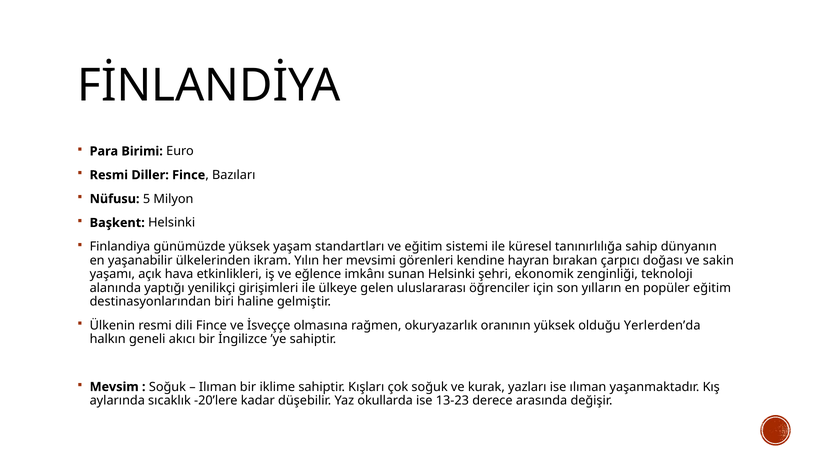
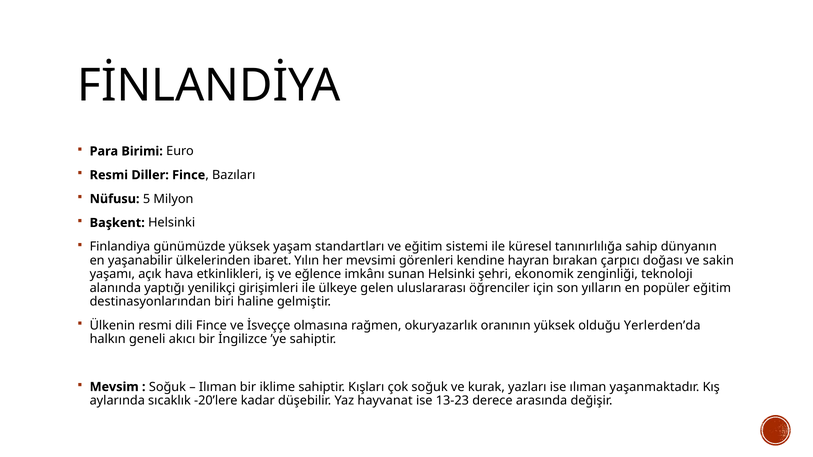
ikram: ikram -> ibaret (272, 261)
okullarda: okullarda -> hayvanat (385, 401)
